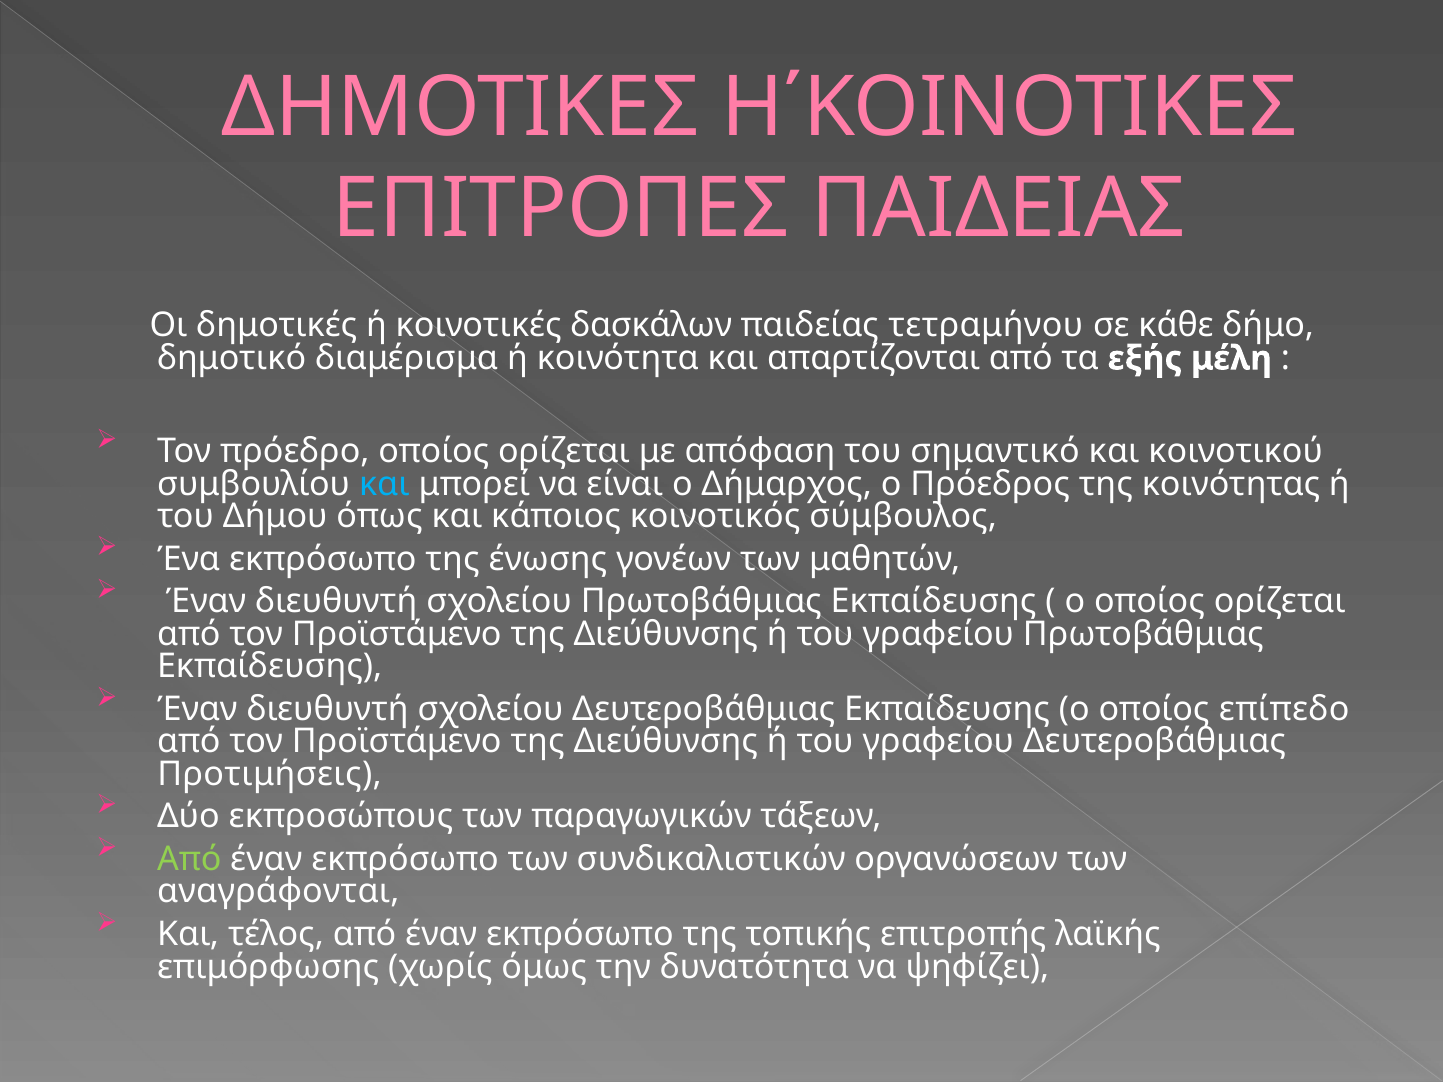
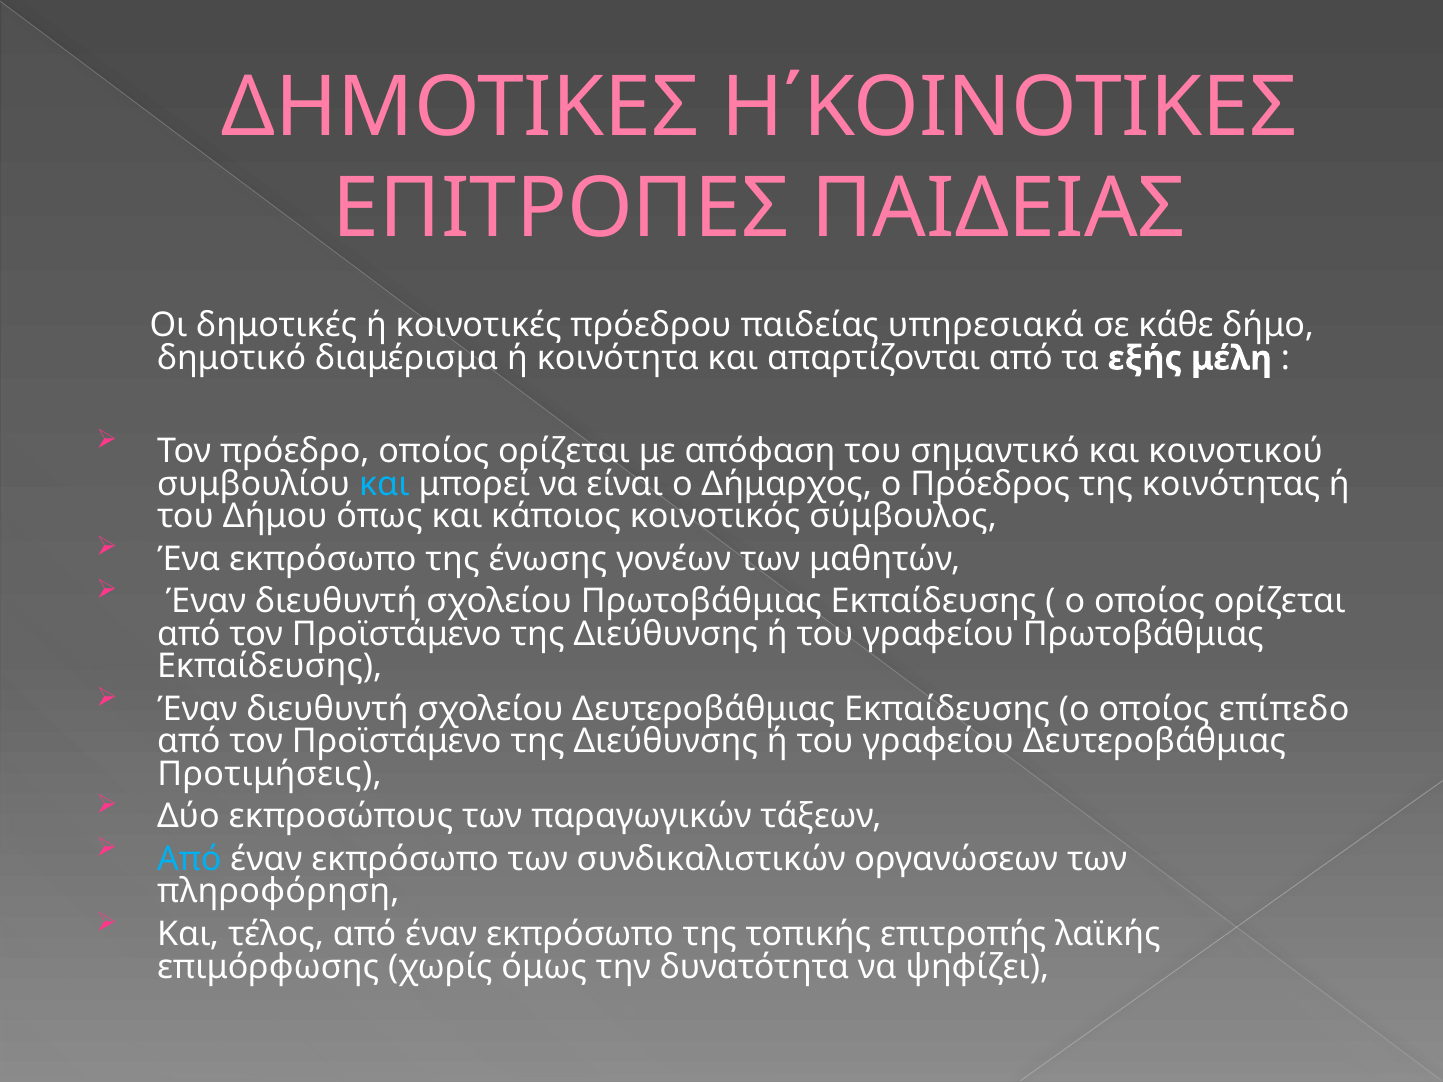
δασκάλων: δασκάλων -> πρόεδρου (651, 326)
τετραμήνου: τετραμήνου -> υπηρεσιακά (986, 326)
Από colour: light green -> light blue (189, 859)
αναγράφονται: αναγράφονται -> πληροφόρηση (278, 892)
